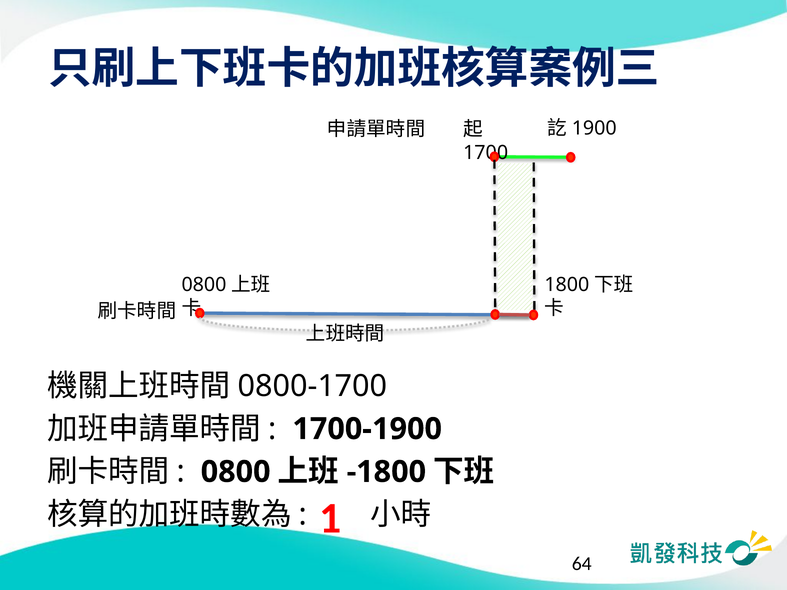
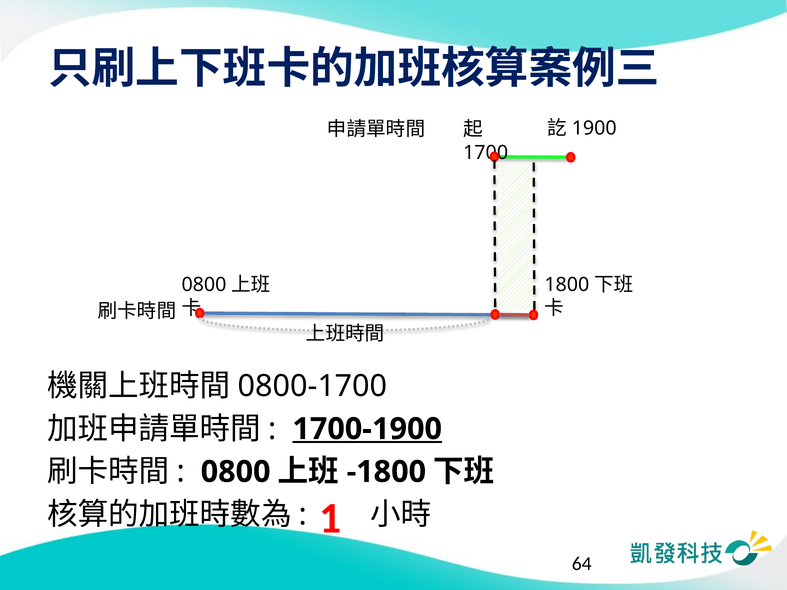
1700-1900 underline: none -> present (367, 429)
